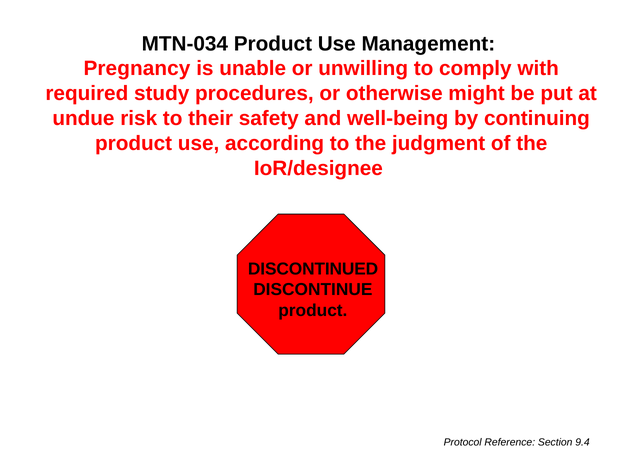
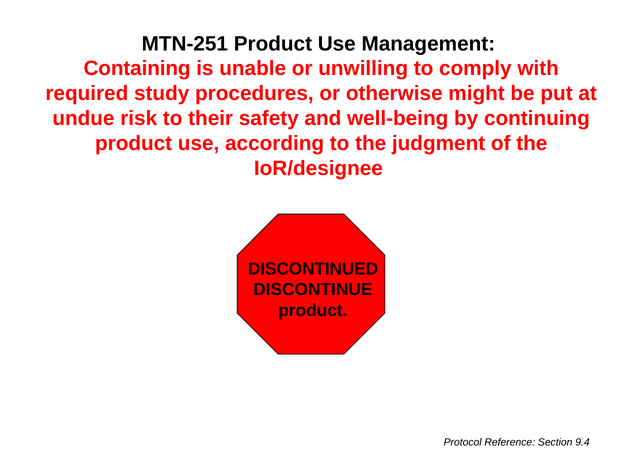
MTN-034: MTN-034 -> MTN-251 (185, 44)
Pregnancy: Pregnancy -> Containing (137, 69)
